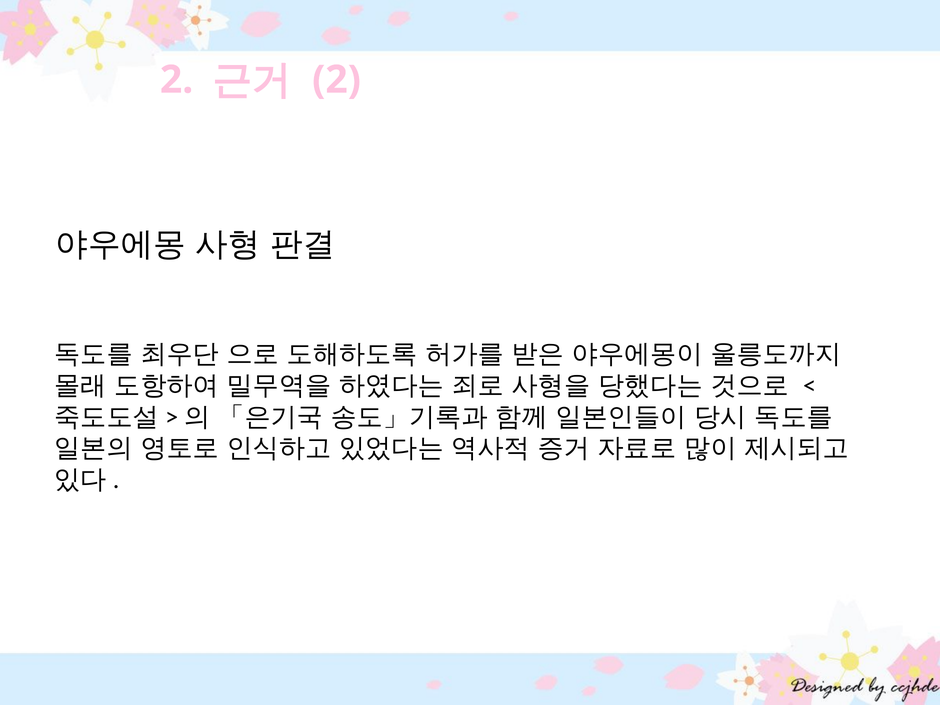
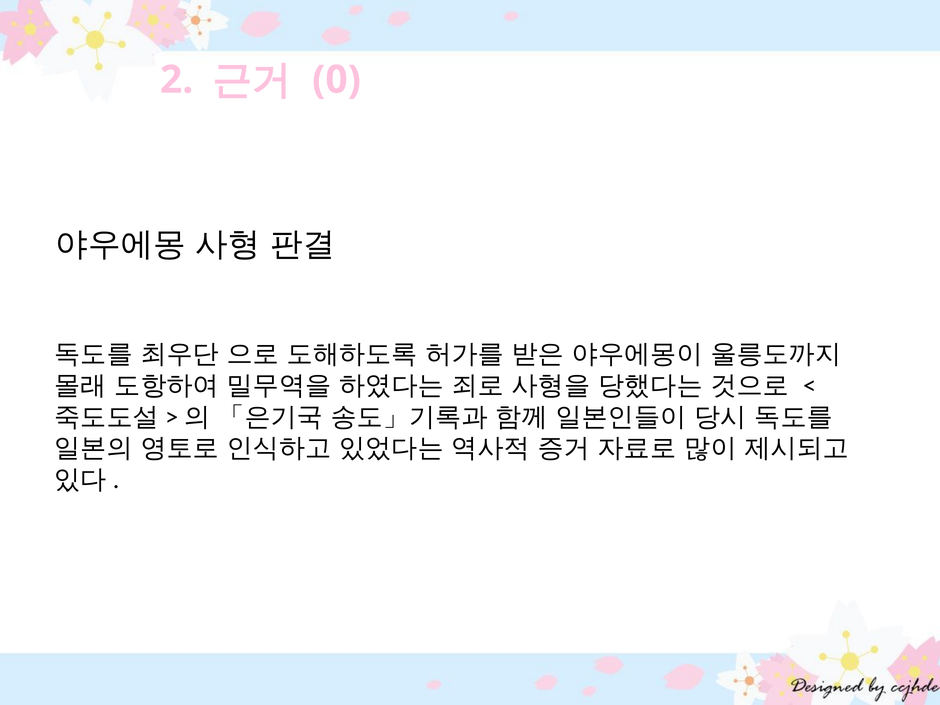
2: 2 -> 0 (337, 80)
